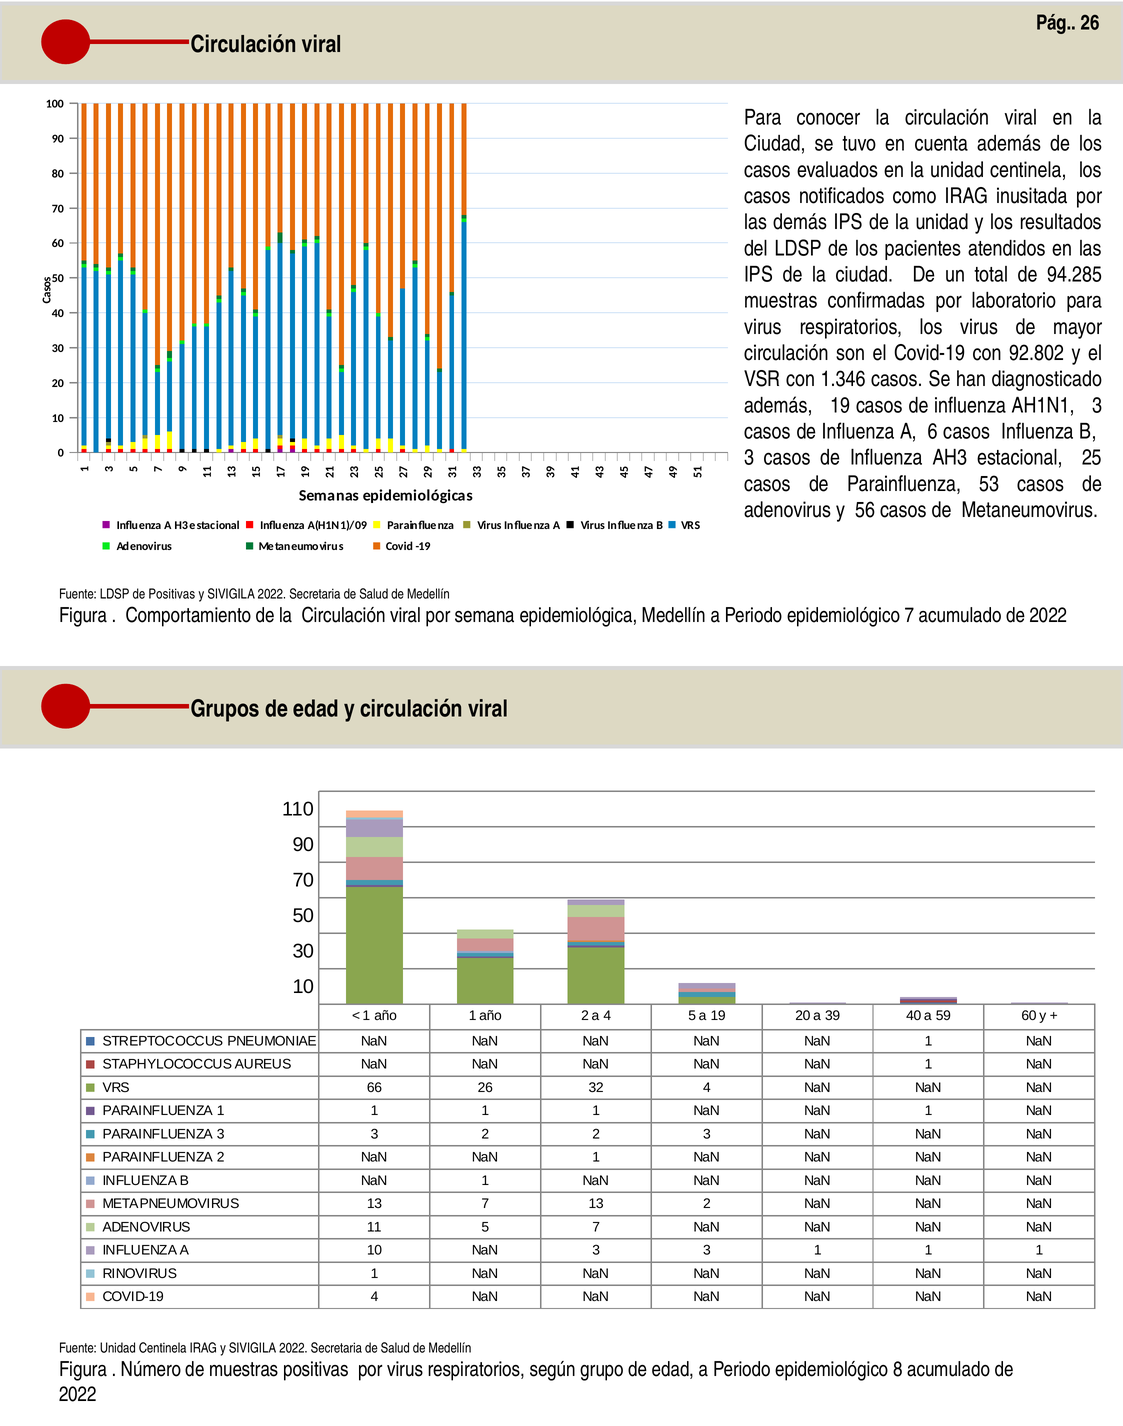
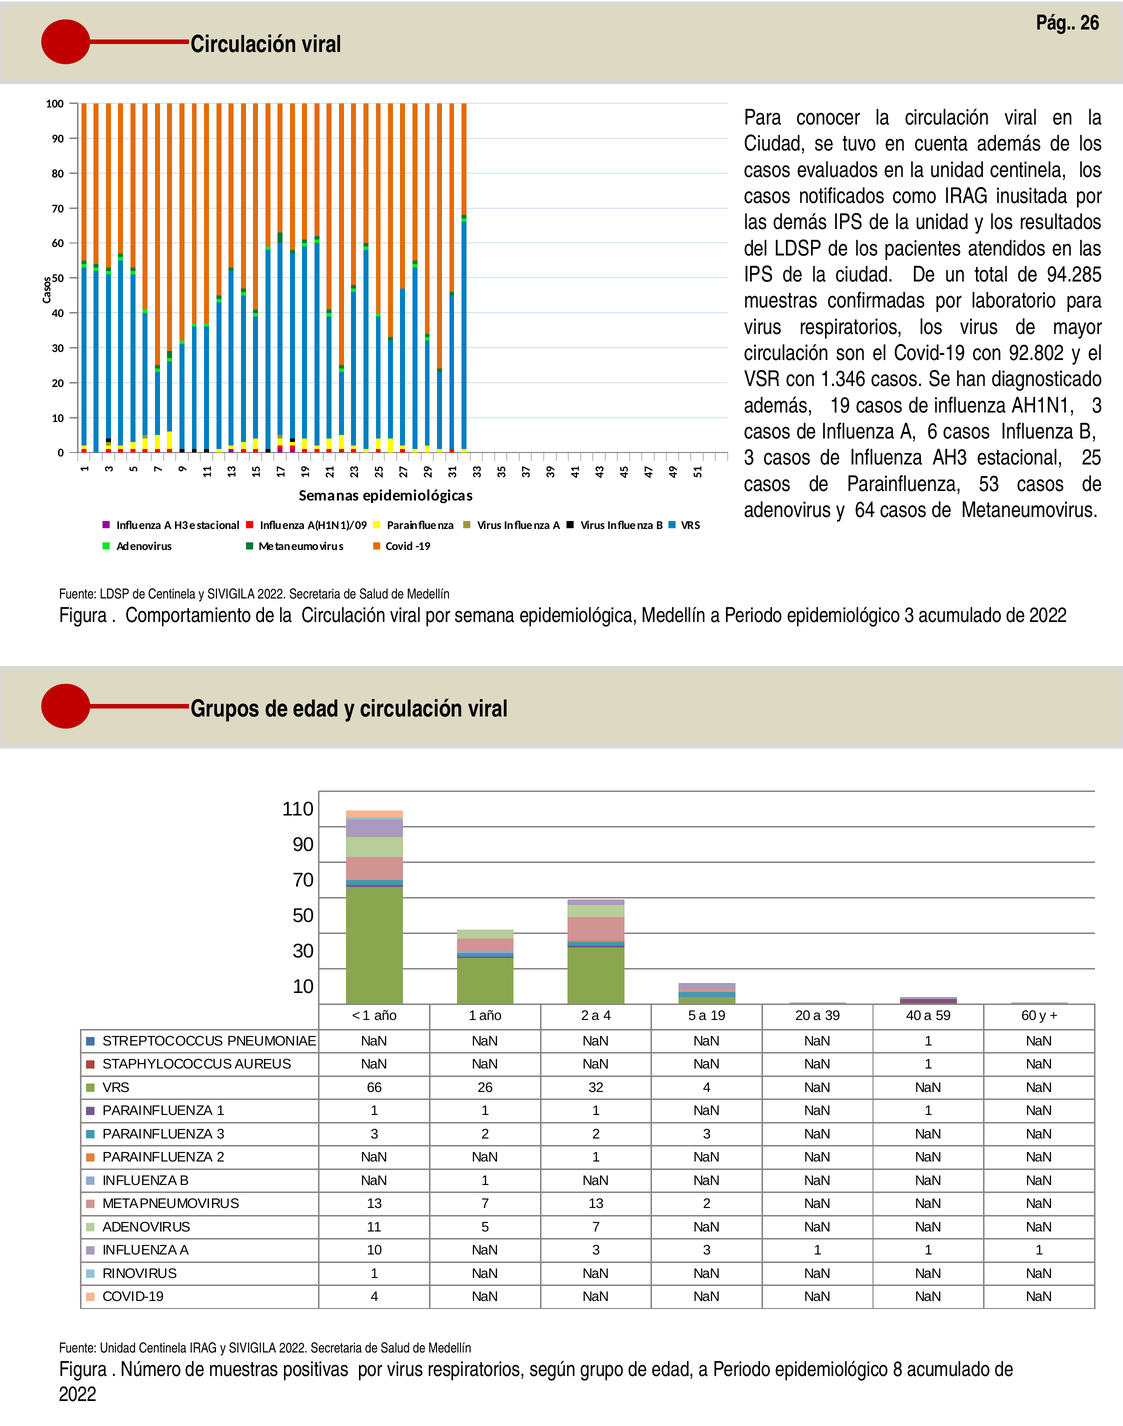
56: 56 -> 64 (865, 510)
de Positivas: Positivas -> Centinela (172, 594)
epidemiológico 7: 7 -> 3 (909, 615)
